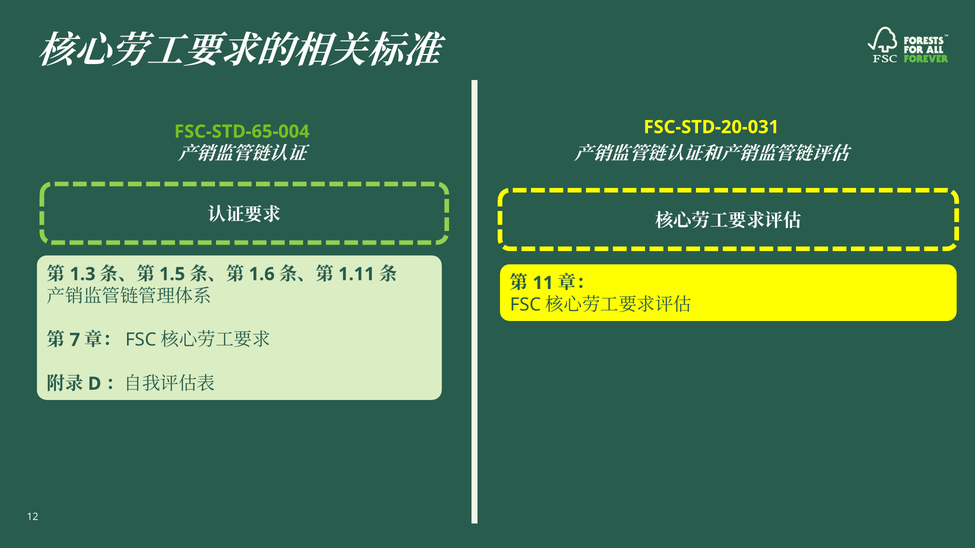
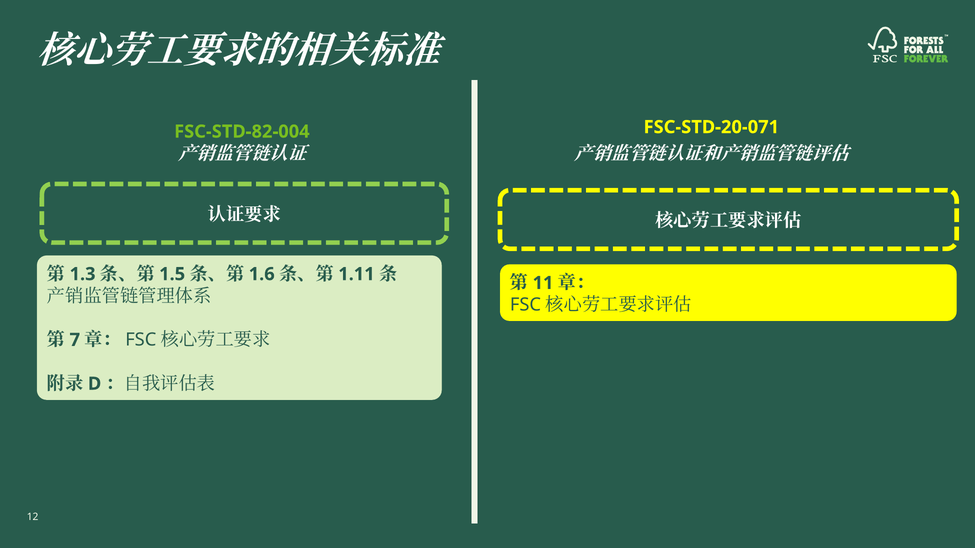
FSC-STD-20-031: FSC-STD-20-031 -> FSC-STD-20-071 (711, 127)
FSC-STD-65-004: FSC-STD-65-004 -> FSC-STD-82-004 (242, 132)
